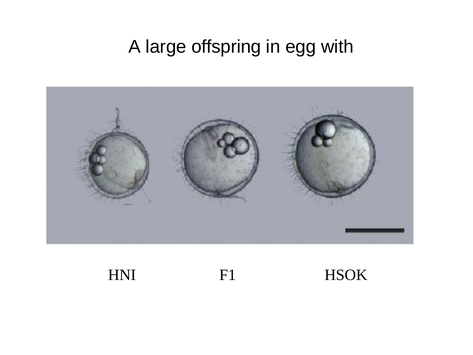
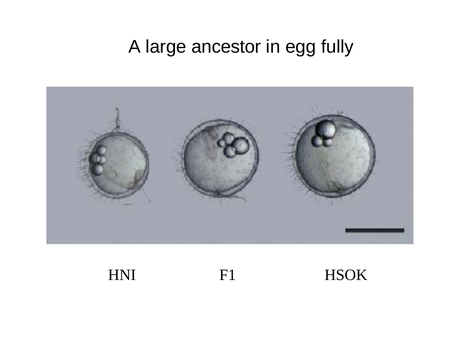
offspring: offspring -> ancestor (226, 47)
with: with -> fully (337, 47)
